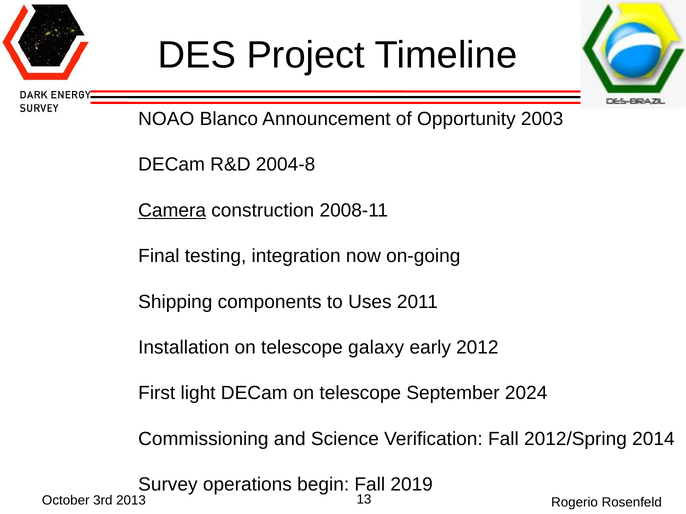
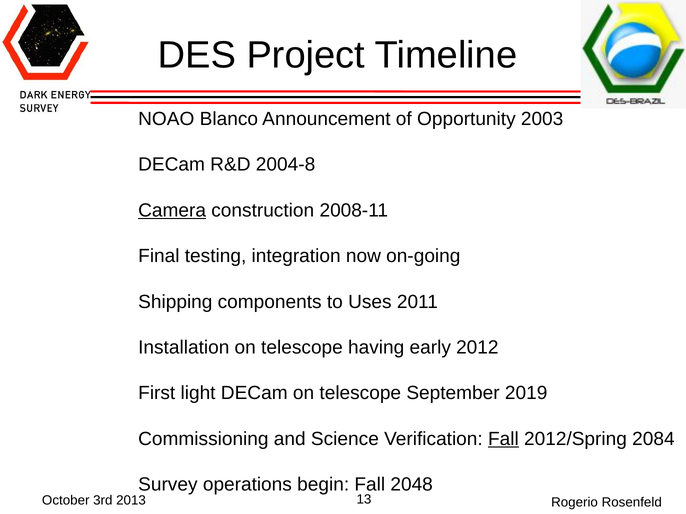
galaxy: galaxy -> having (376, 348)
2024: 2024 -> 2019 (526, 394)
Fall underline: none -> present (503, 439)
2014: 2014 -> 2084 (653, 439)
2019: 2019 -> 2048 (412, 485)
